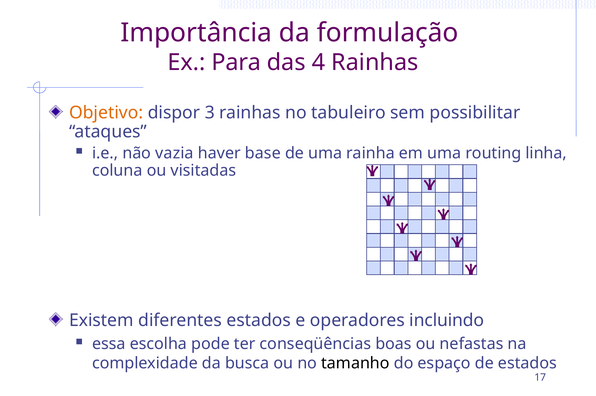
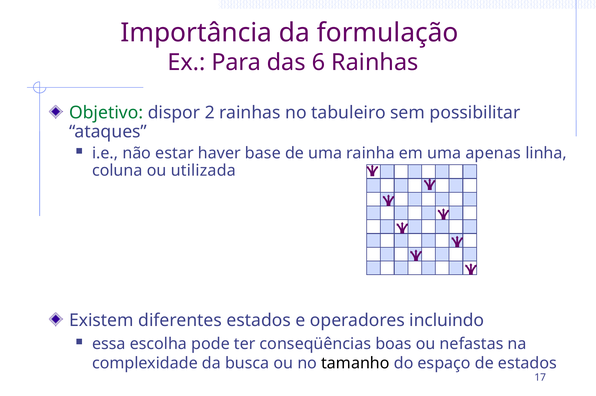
4: 4 -> 6 (318, 62)
Objetivo colour: orange -> green (106, 113)
3: 3 -> 2 (210, 113)
vazia: vazia -> estar (175, 153)
routing: routing -> apenas (493, 153)
visitadas: visitadas -> utilizada (203, 170)
